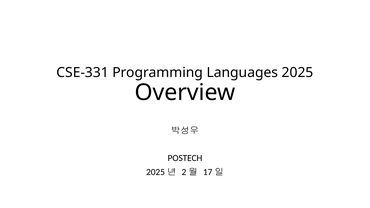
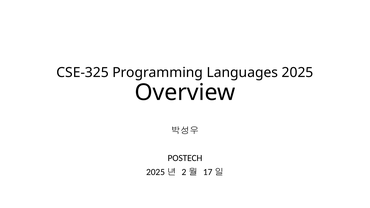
CSE-331: CSE-331 -> CSE-325 (83, 73)
